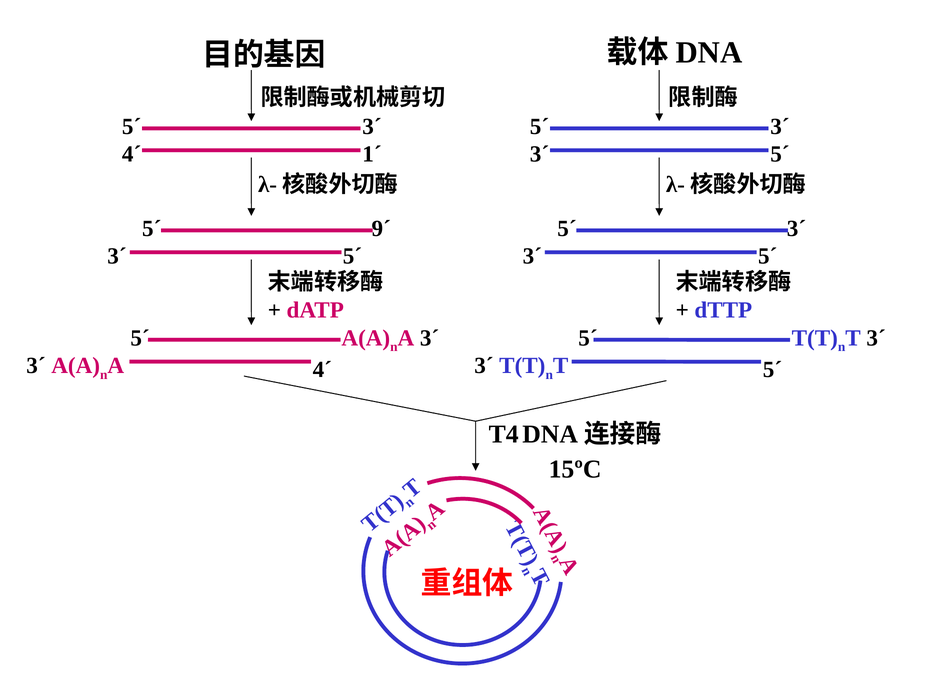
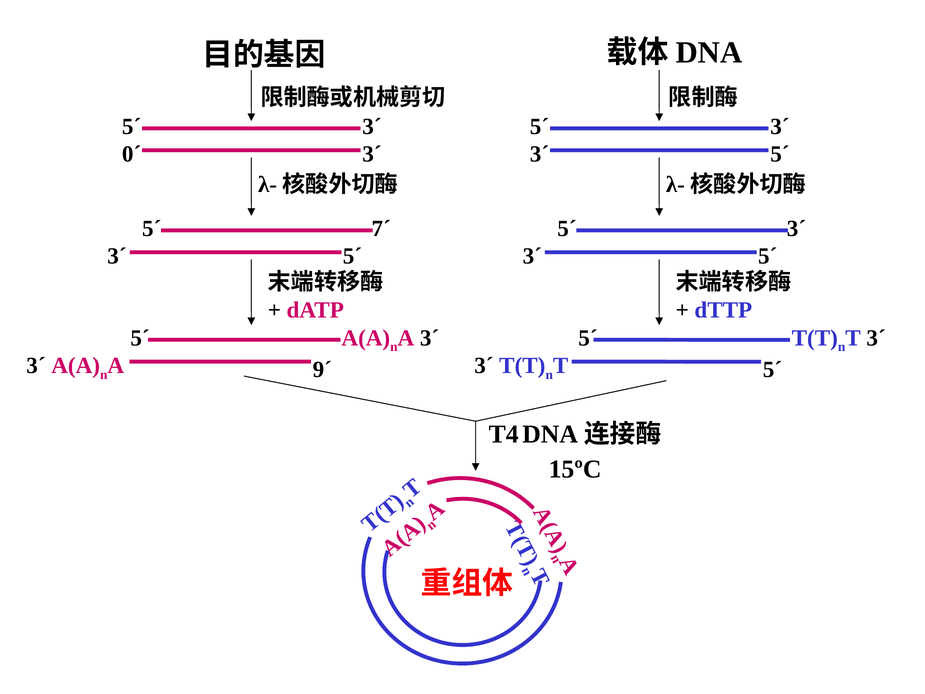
4´: 4´ -> 0´ (132, 154)
1´: 1´ -> 3´ (372, 154)
9´: 9´ -> 7´ (381, 228)
4´: 4´ -> 9´ (322, 369)
